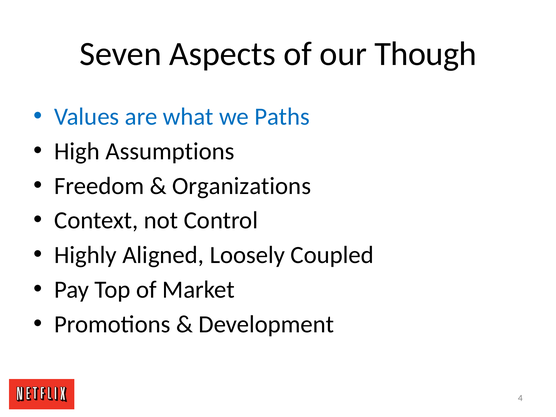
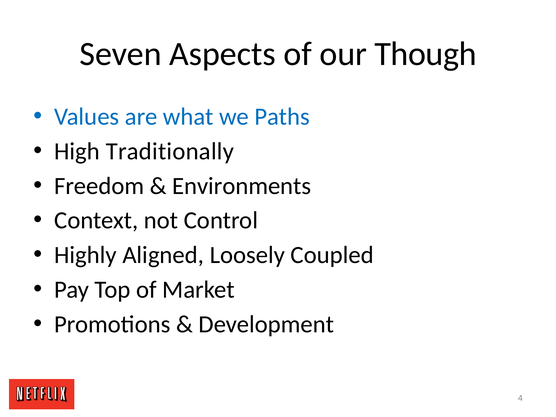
Assumptions: Assumptions -> Traditionally (170, 151)
Organizations: Organizations -> Environments (242, 186)
